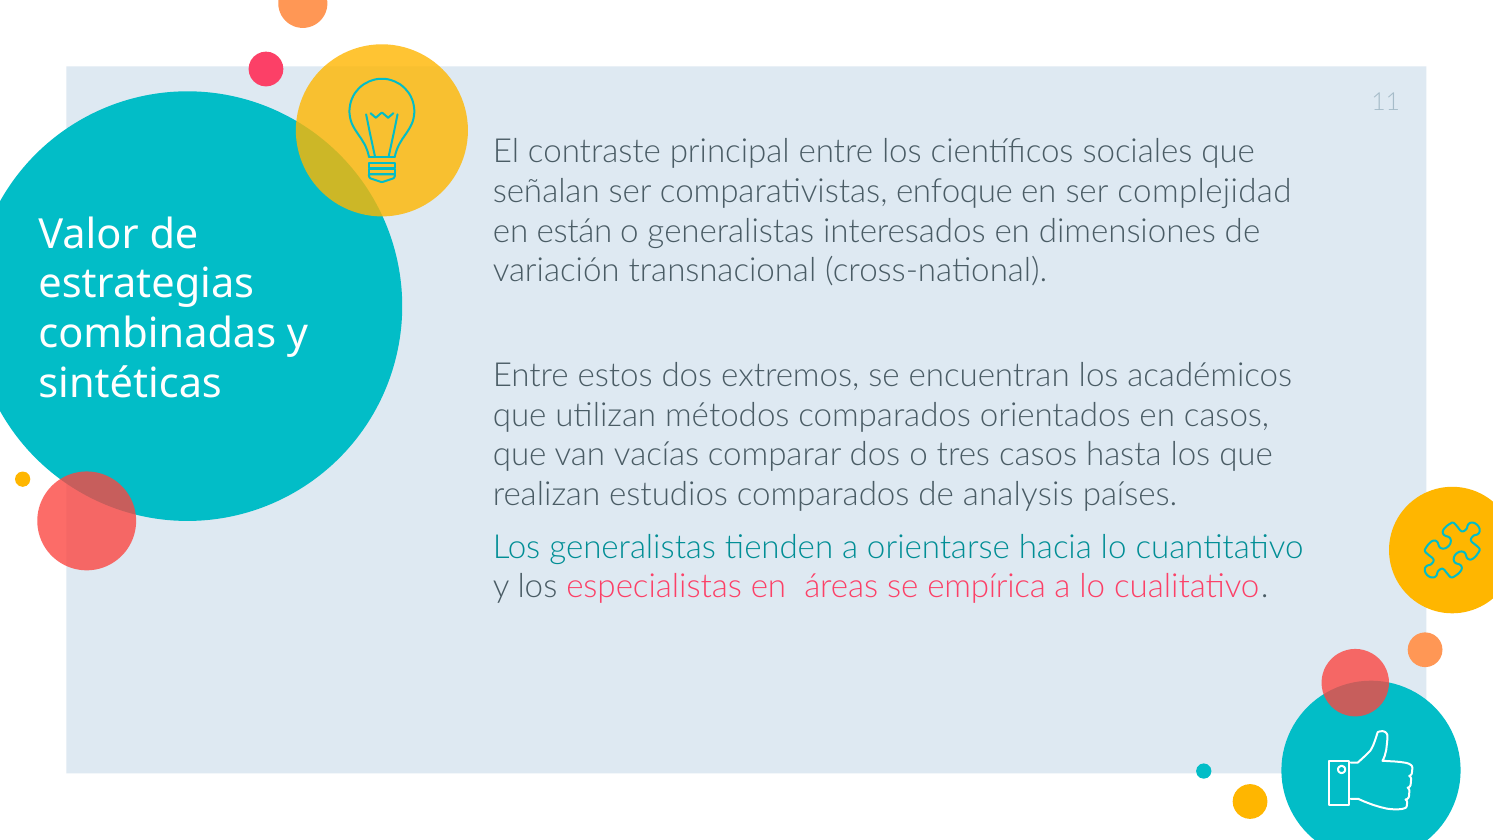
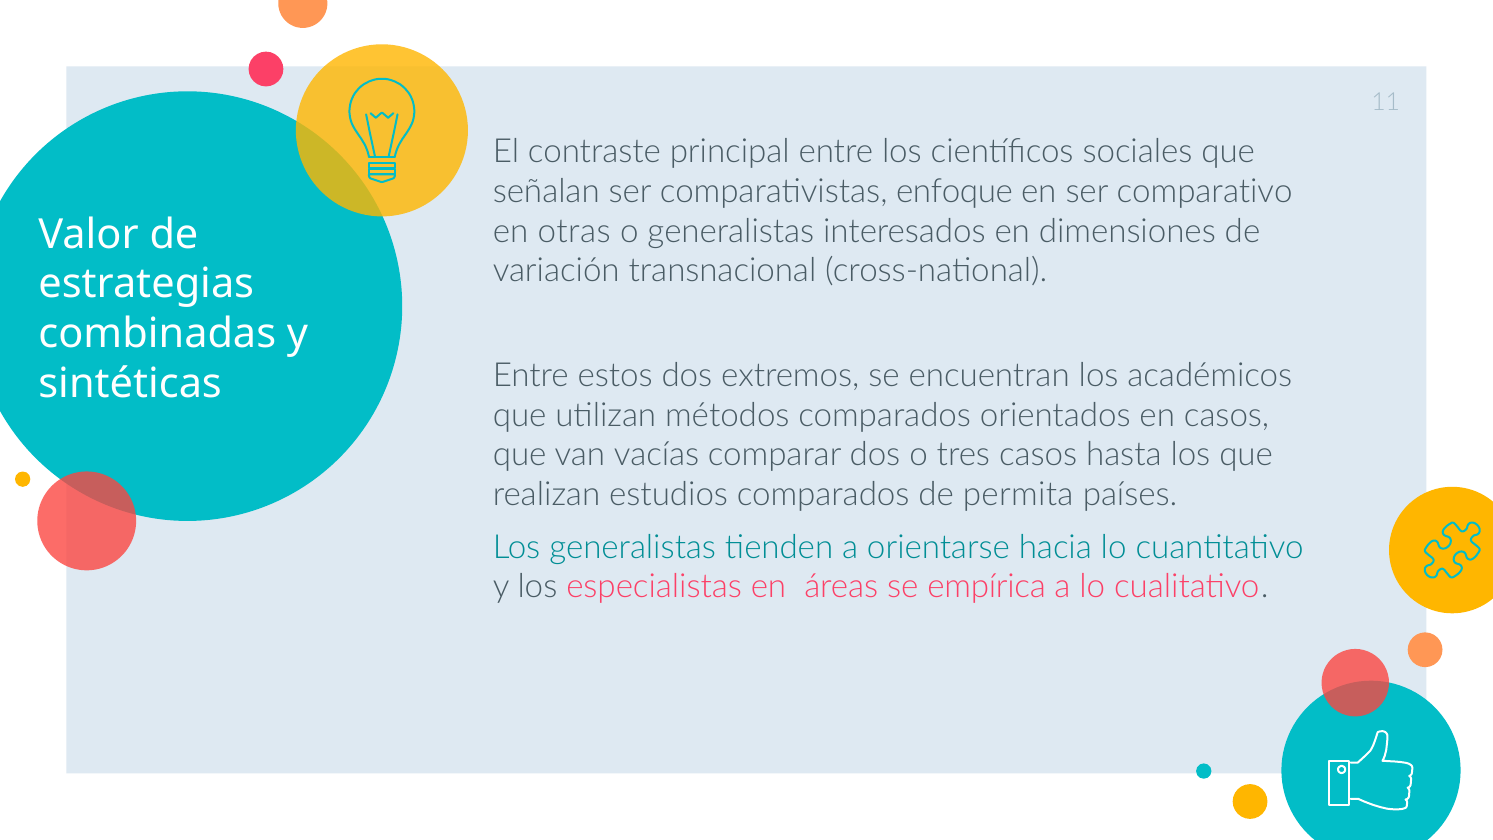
complejidad: complejidad -> comparativo (1205, 191)
están: están -> otras (574, 231)
analysis: analysis -> permita (1018, 495)
